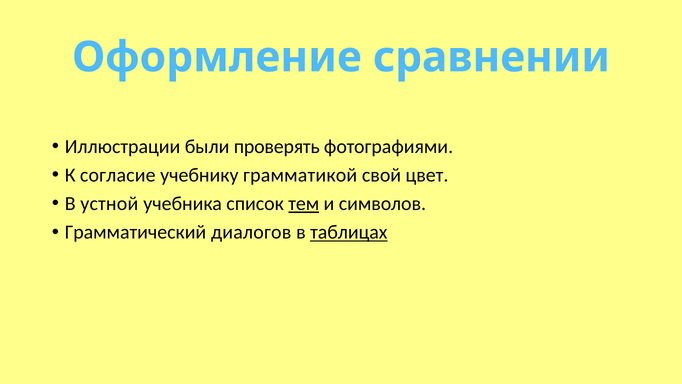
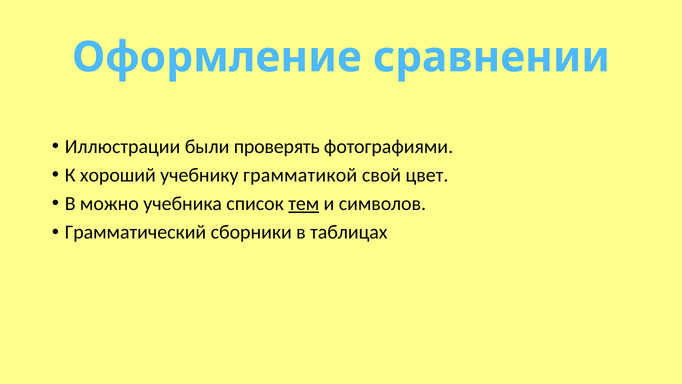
согласие: согласие -> хороший (118, 175)
устной: устной -> можно (109, 203)
диалогов: диалогов -> сборники (251, 232)
таблицах underline: present -> none (349, 232)
